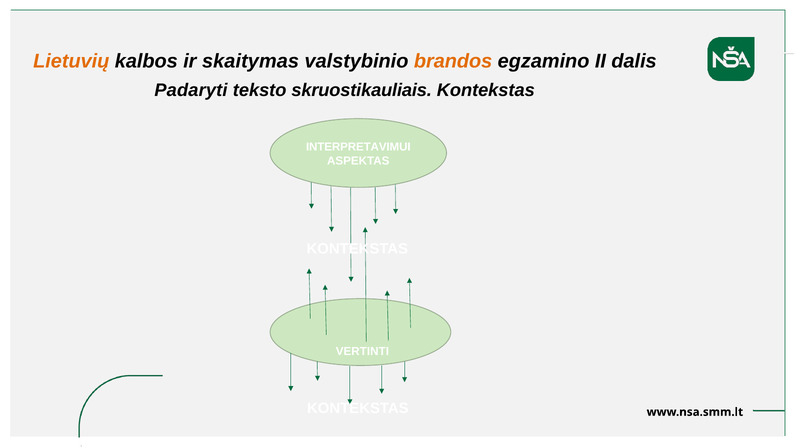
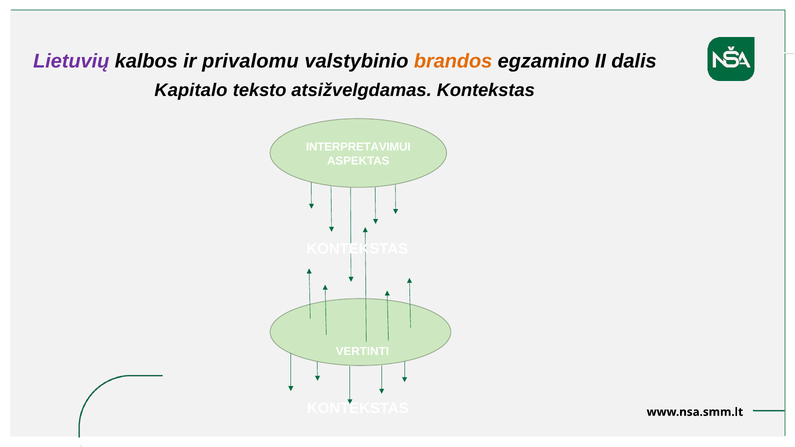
Lietuvių colour: orange -> purple (71, 61)
skaitymas: skaitymas -> privalomu (250, 61)
Padaryti: Padaryti -> Kapitalo (191, 90)
skruostikauliais: skruostikauliais -> atsižvelgdamas (362, 90)
